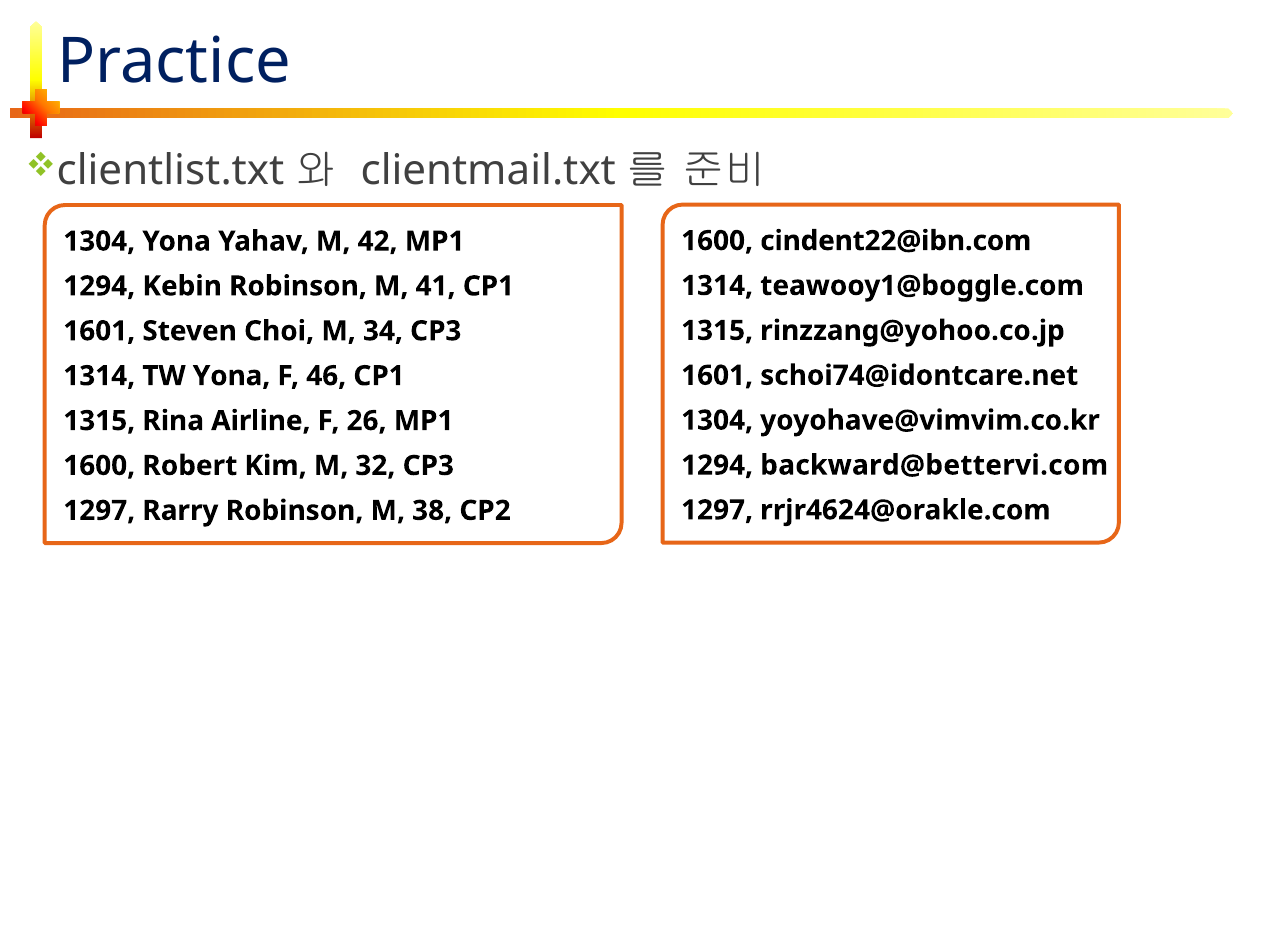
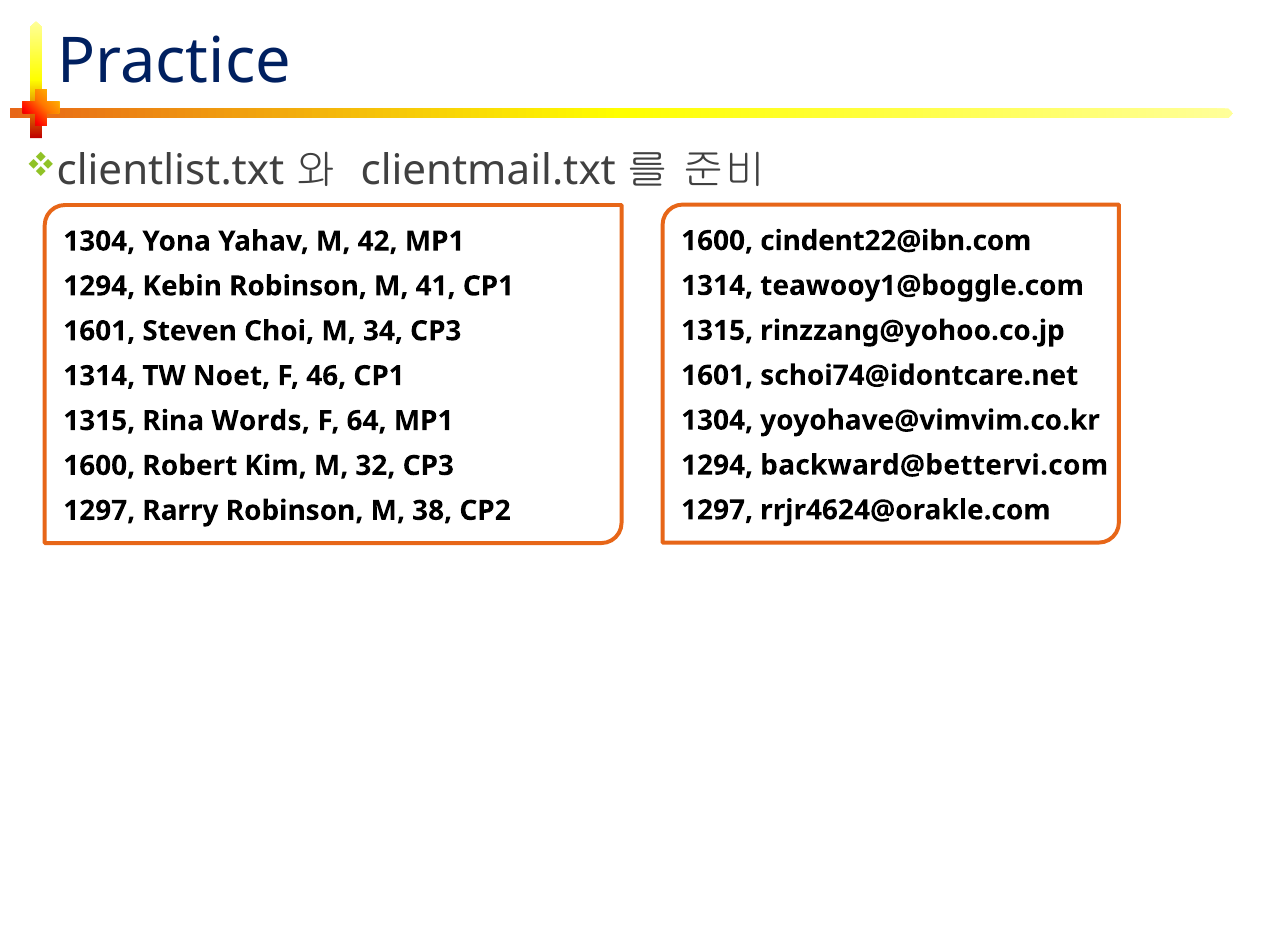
TW Yona: Yona -> Noet (231, 376)
Airline: Airline -> Words (261, 421)
26: 26 -> 64 (367, 421)
